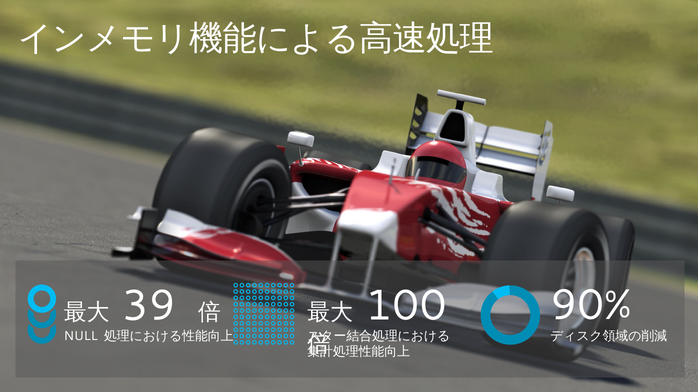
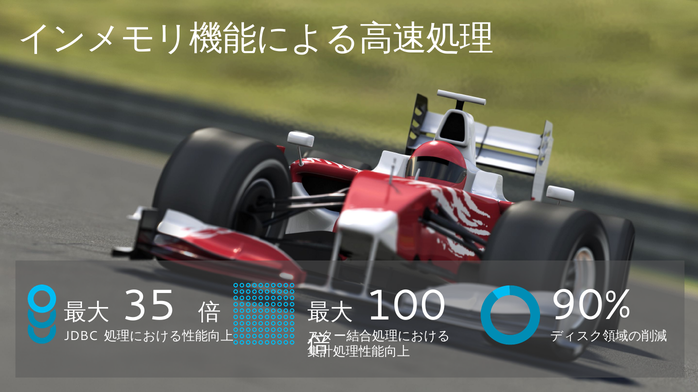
39: 39 -> 35 (149, 306)
NULL: NULL -> JDBC (81, 337)
